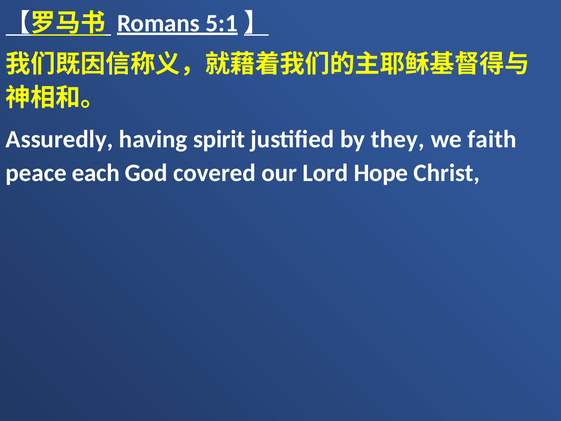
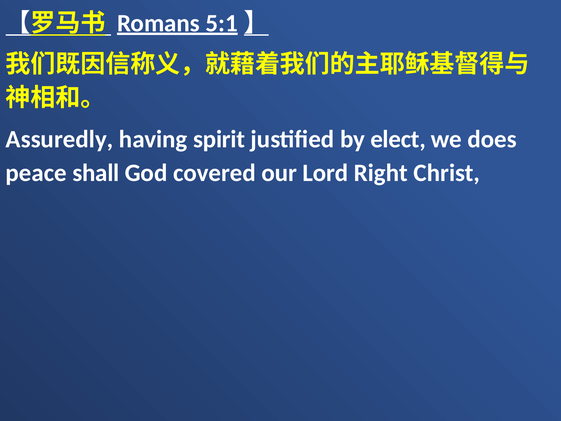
they: they -> elect (398, 139)
faith: faith -> does (492, 139)
each: each -> shall (96, 173)
Hope: Hope -> Right (381, 173)
